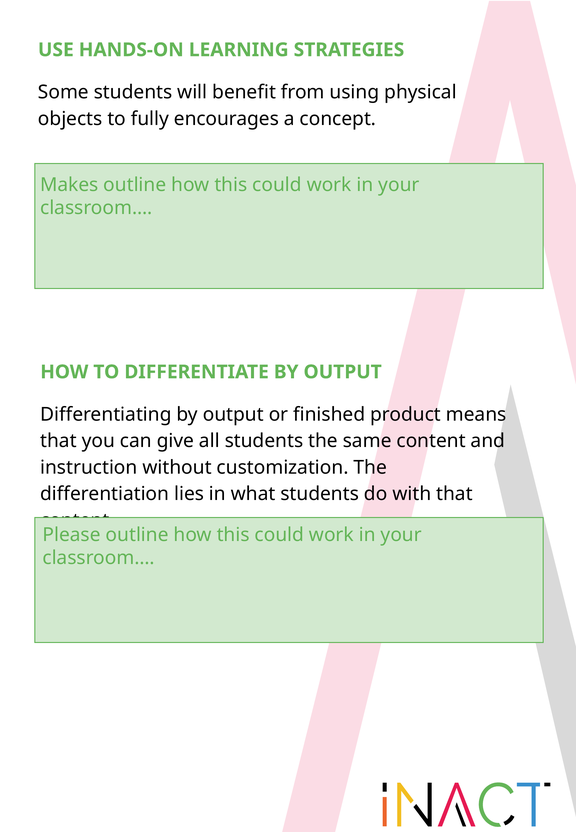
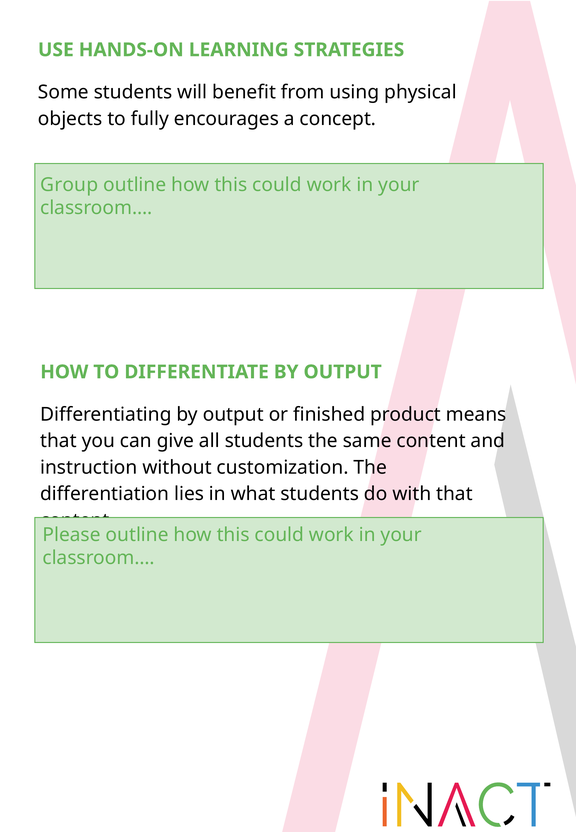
Makes: Makes -> Group (69, 185)
